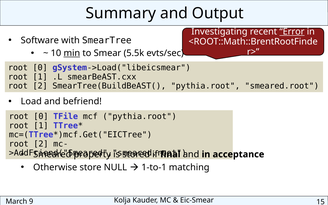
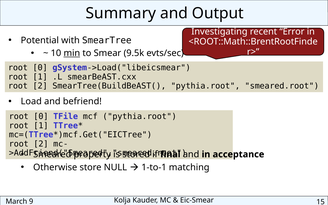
Error underline: present -> none (292, 31)
Software: Software -> Potential (40, 40)
5.5k: 5.5k -> 9.5k (134, 53)
